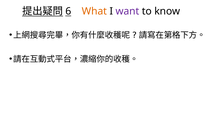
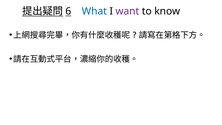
What colour: orange -> blue (94, 11)
